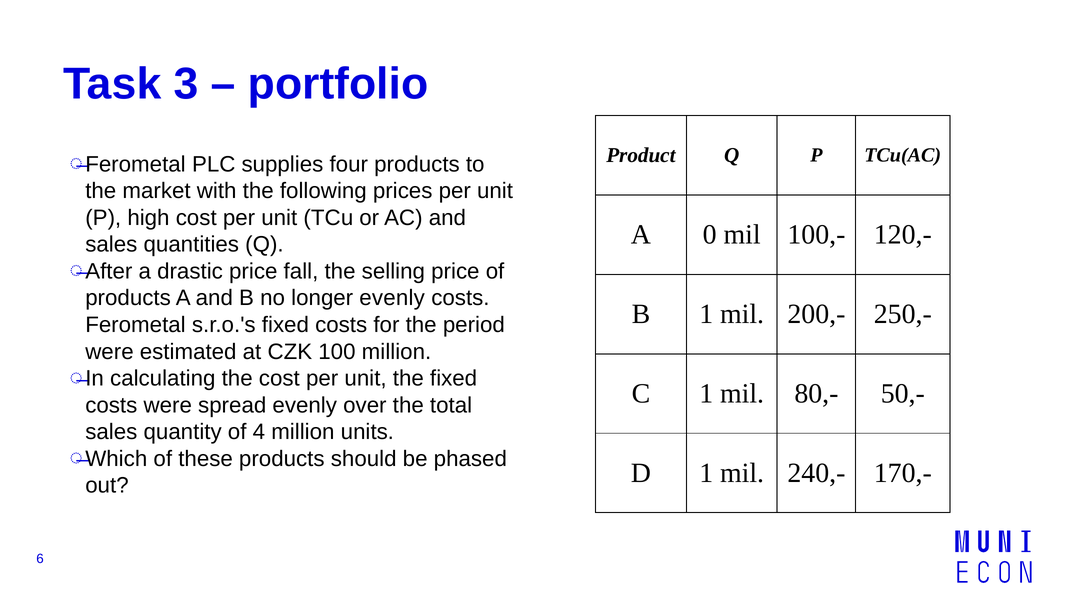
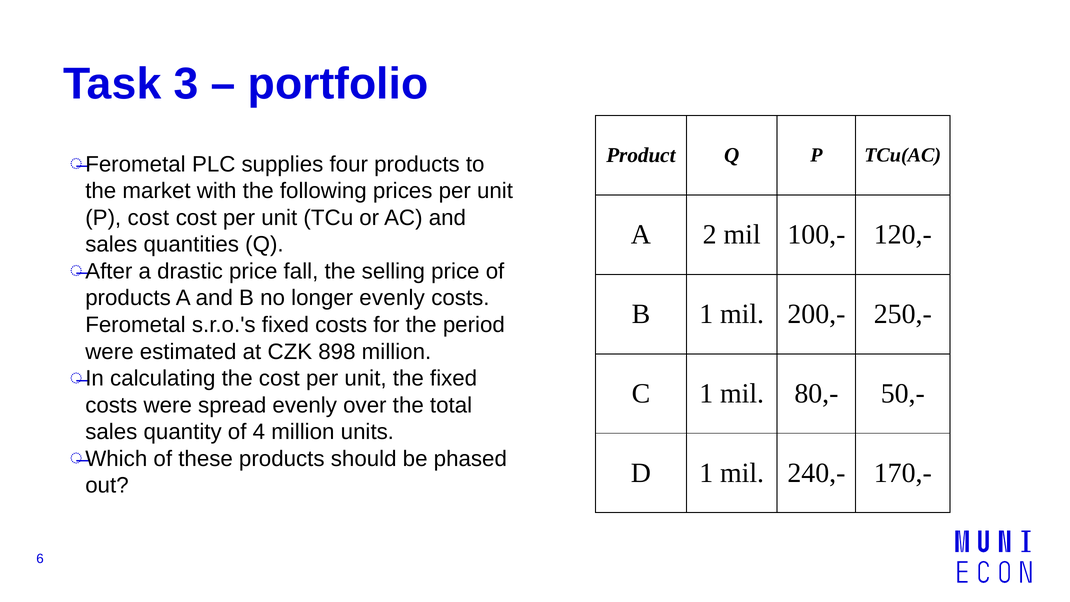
P high: high -> cost (148, 218)
0: 0 -> 2 (710, 235)
100: 100 -> 898 (337, 352)
